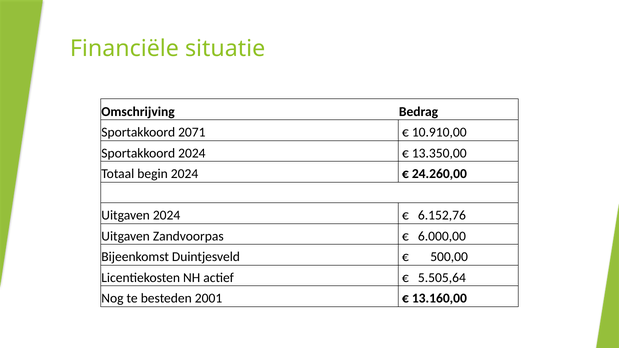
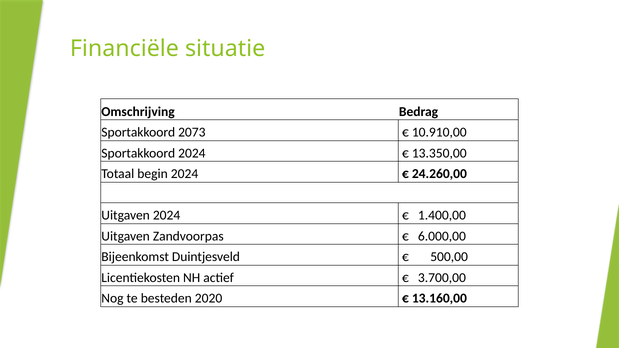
2071: 2071 -> 2073 (192, 132)
6.152,76: 6.152,76 -> 1.400,00 (442, 216)
5.505,64: 5.505,64 -> 3.700,00 (442, 278)
2001: 2001 -> 2020 (209, 299)
